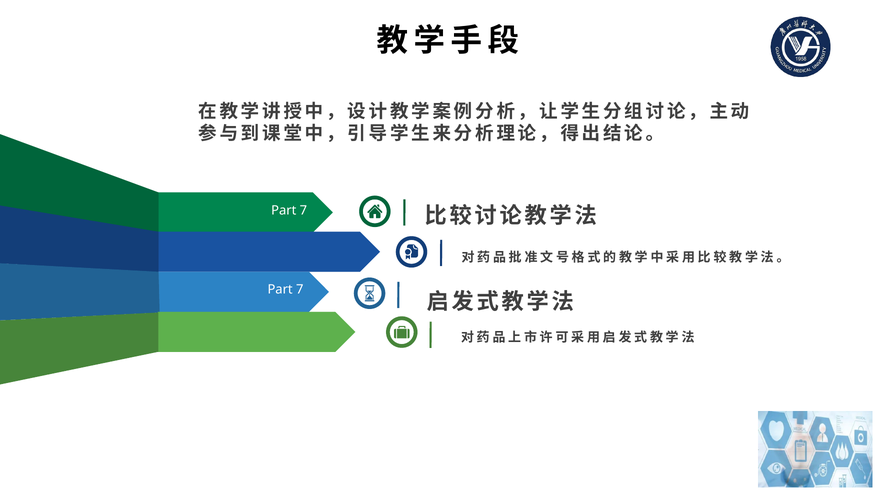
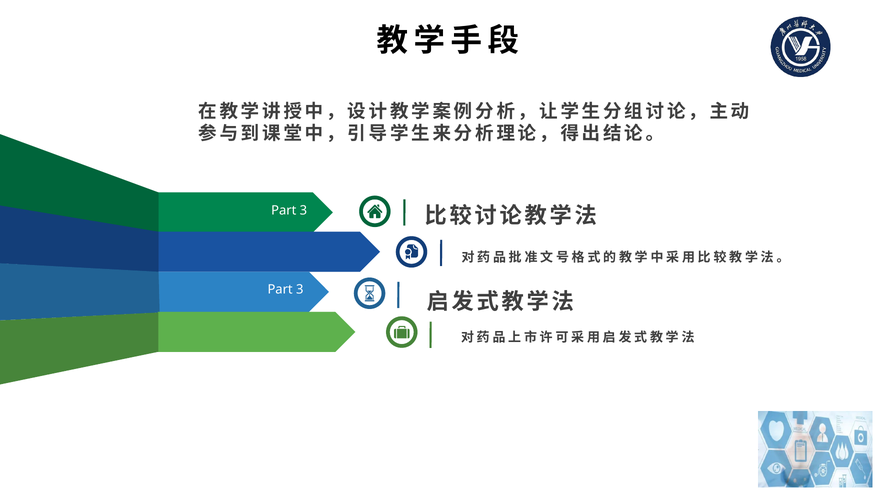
7: 7 -> 3 (303, 210)
7: 7 -> 3 (300, 289)
